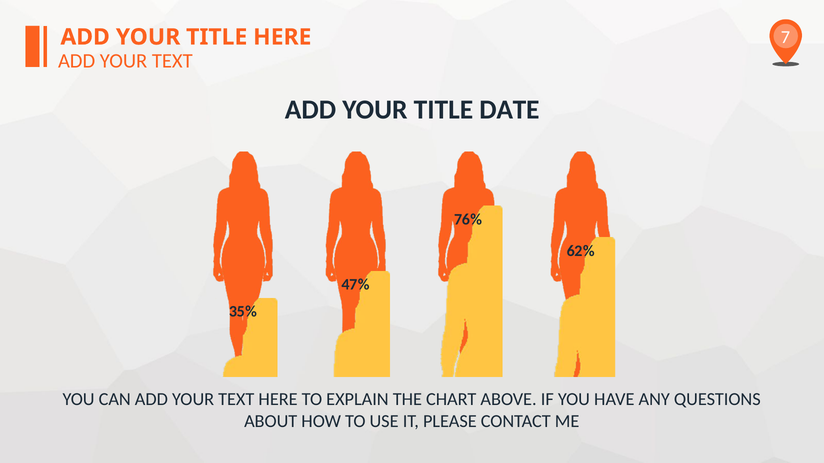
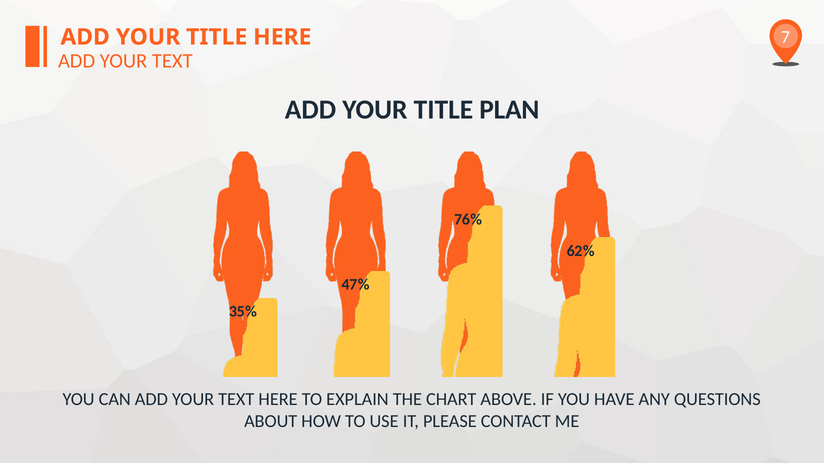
DATE: DATE -> PLAN (509, 110)
